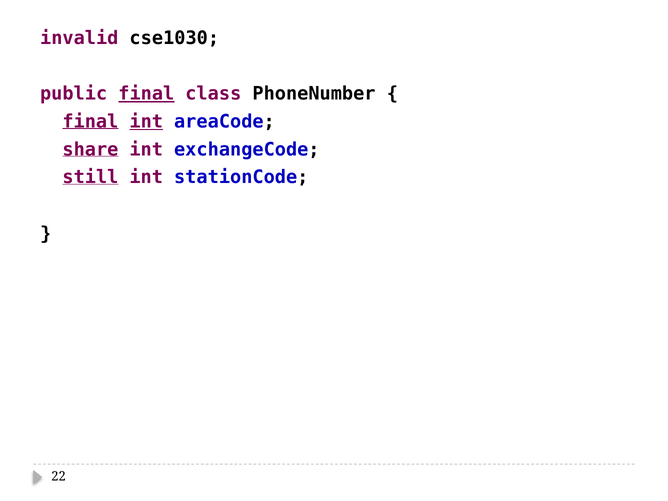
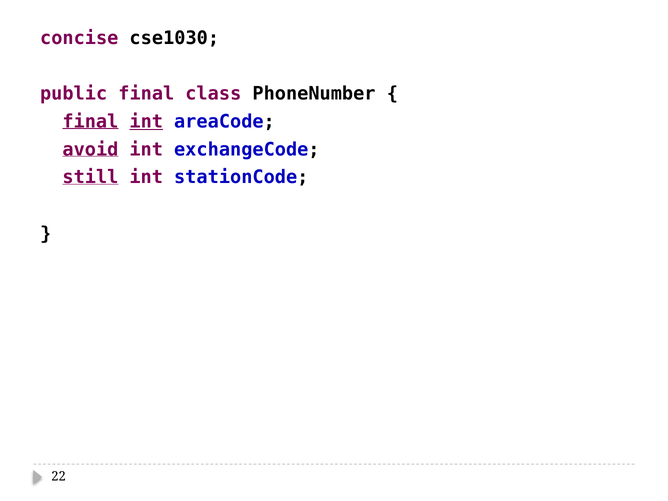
invalid: invalid -> concise (79, 38)
final underline: present -> none (146, 94)
share: share -> avoid (90, 149)
